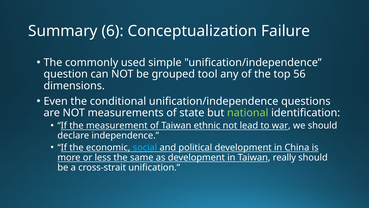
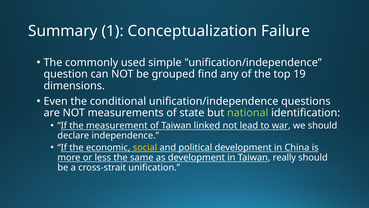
6: 6 -> 1 (113, 31)
tool: tool -> find (208, 74)
56: 56 -> 19 (299, 74)
ethnic: ethnic -> linked (207, 125)
social colour: light blue -> yellow (145, 147)
